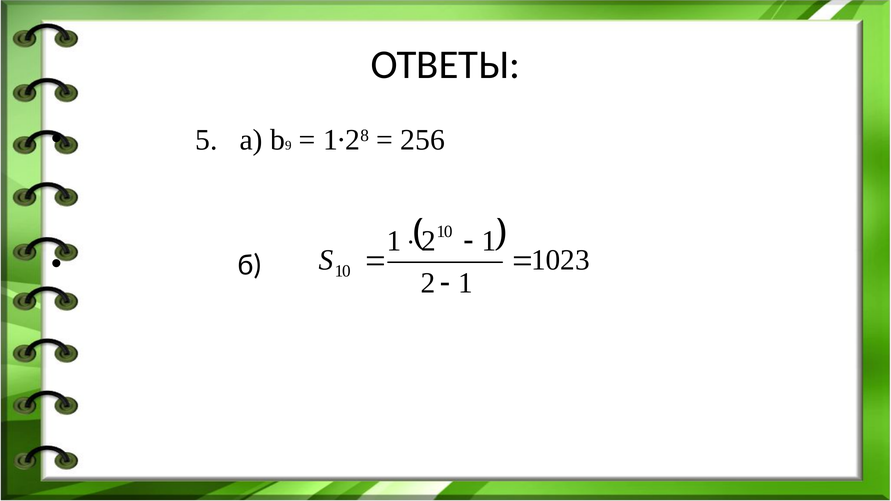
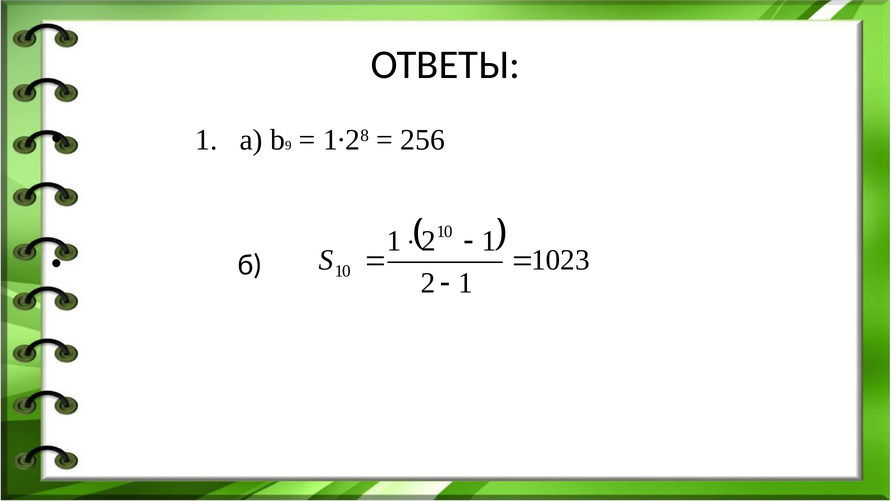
5: 5 -> 1 (206, 140)
